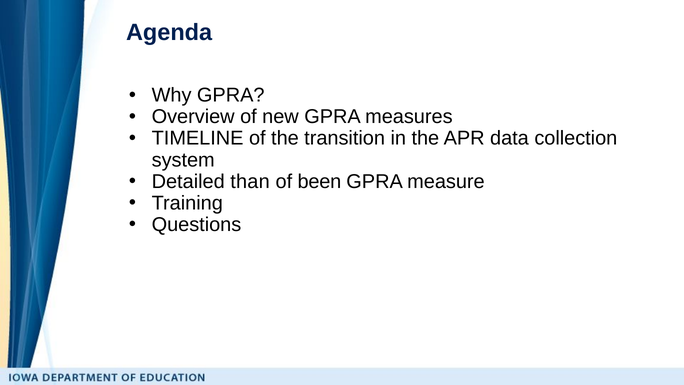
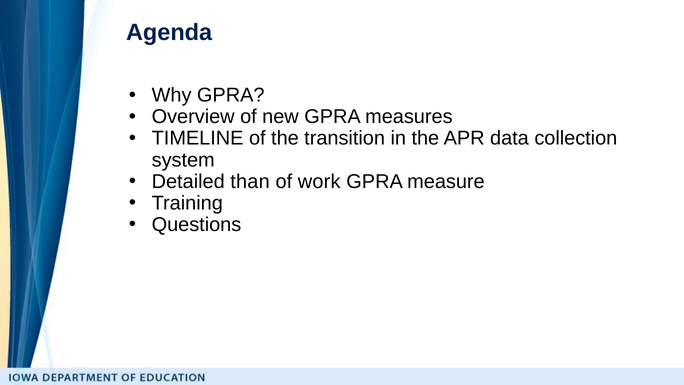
been: been -> work (319, 181)
